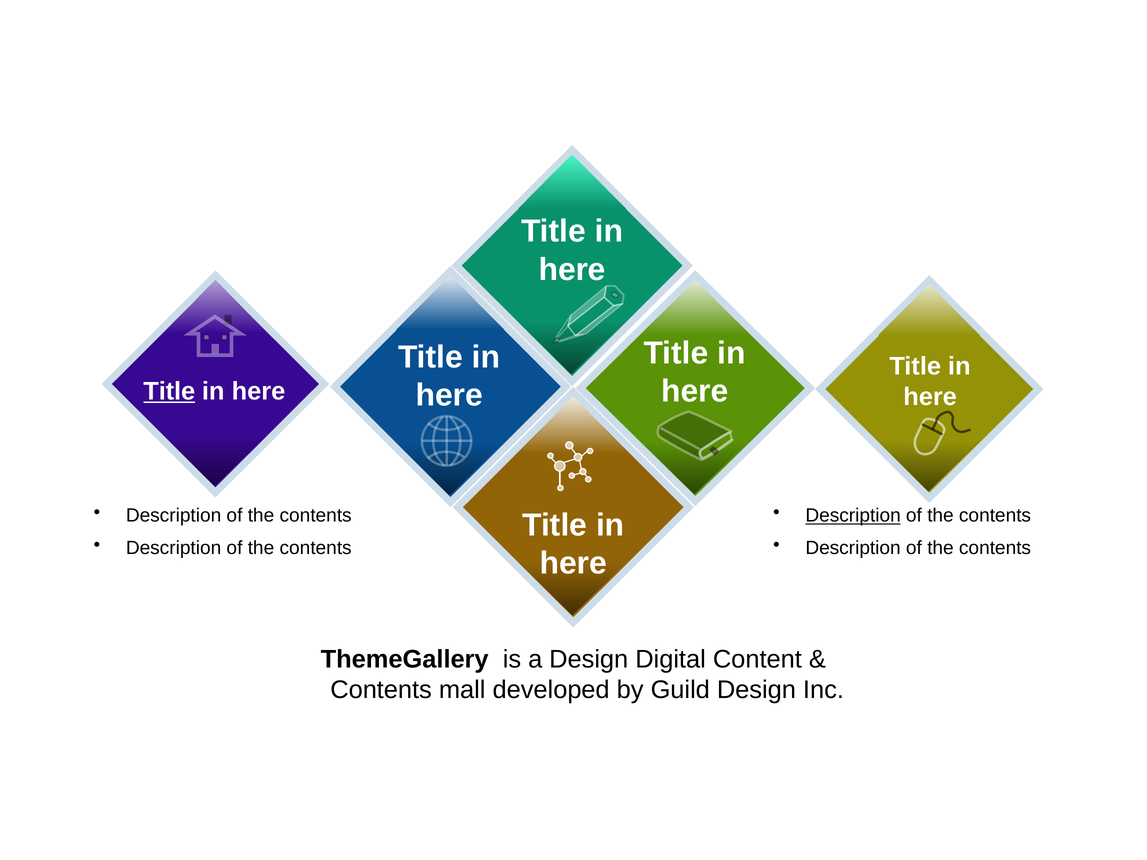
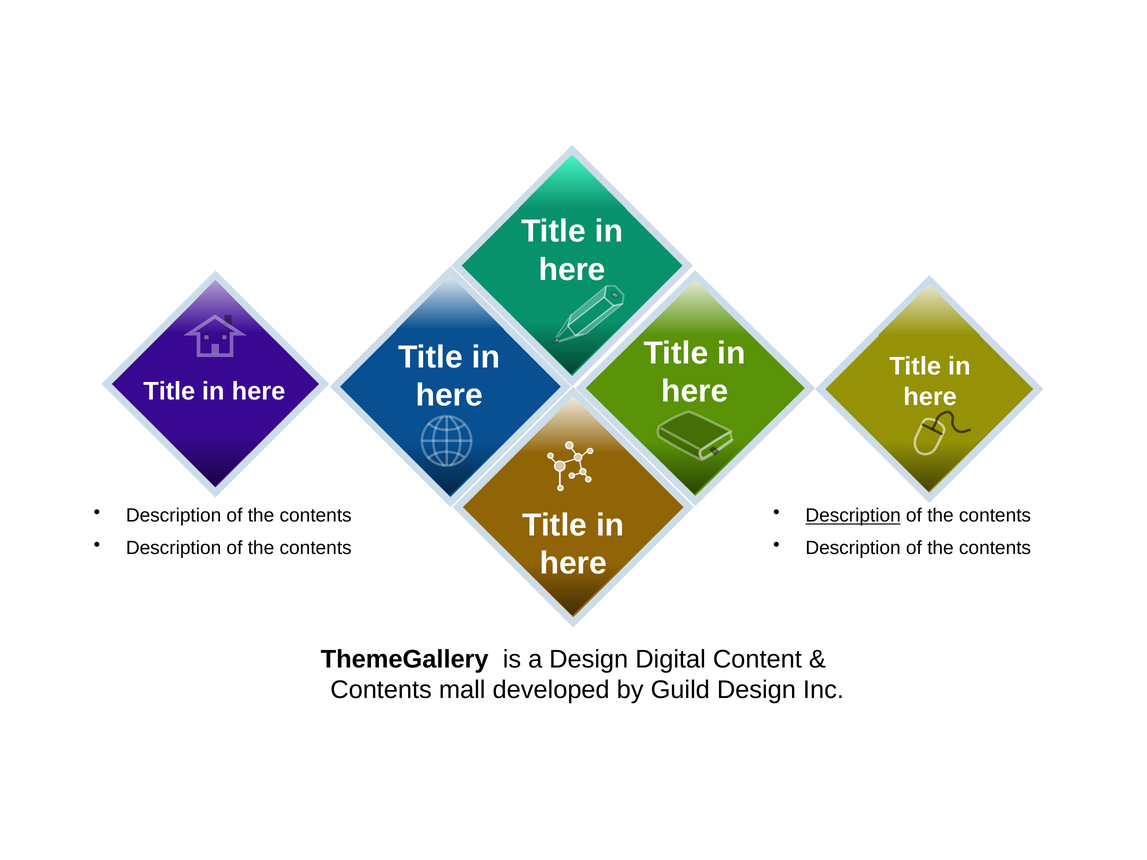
Title underline: present -> none (169, 391)
